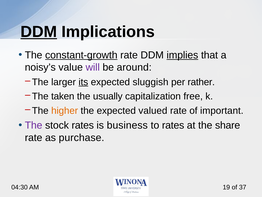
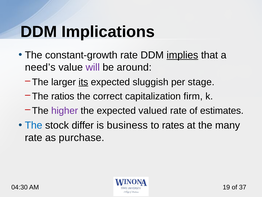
DDM underline: present -> none (39, 32)
constant-growth underline: present -> none (81, 55)
noisy’s: noisy’s -> need’s (40, 67)
rather: rather -> stage (201, 82)
taken: taken -> ratios (63, 96)
usually: usually -> correct (108, 96)
free: free -> firm (193, 96)
higher colour: orange -> purple (65, 110)
important: important -> estimates (222, 110)
The colour: purple -> blue (34, 125)
stock rates: rates -> differ (83, 125)
share: share -> many (228, 125)
